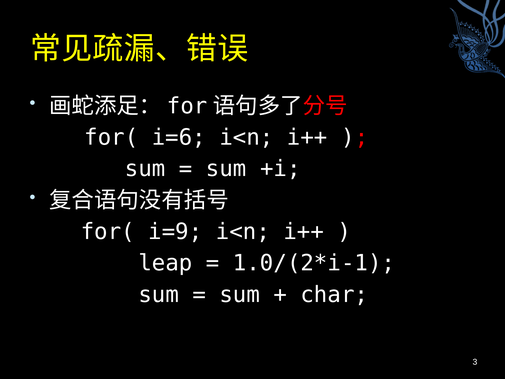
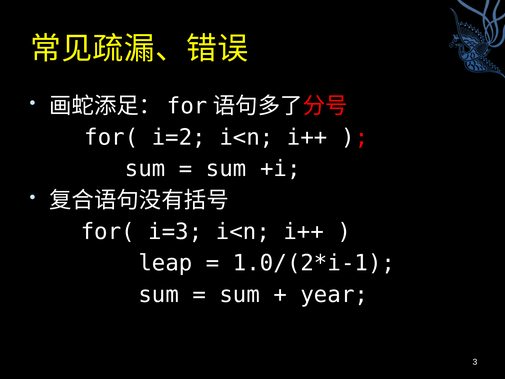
i=6: i=6 -> i=2 (179, 137)
i=9: i=9 -> i=3 (175, 232)
char: char -> year (334, 294)
